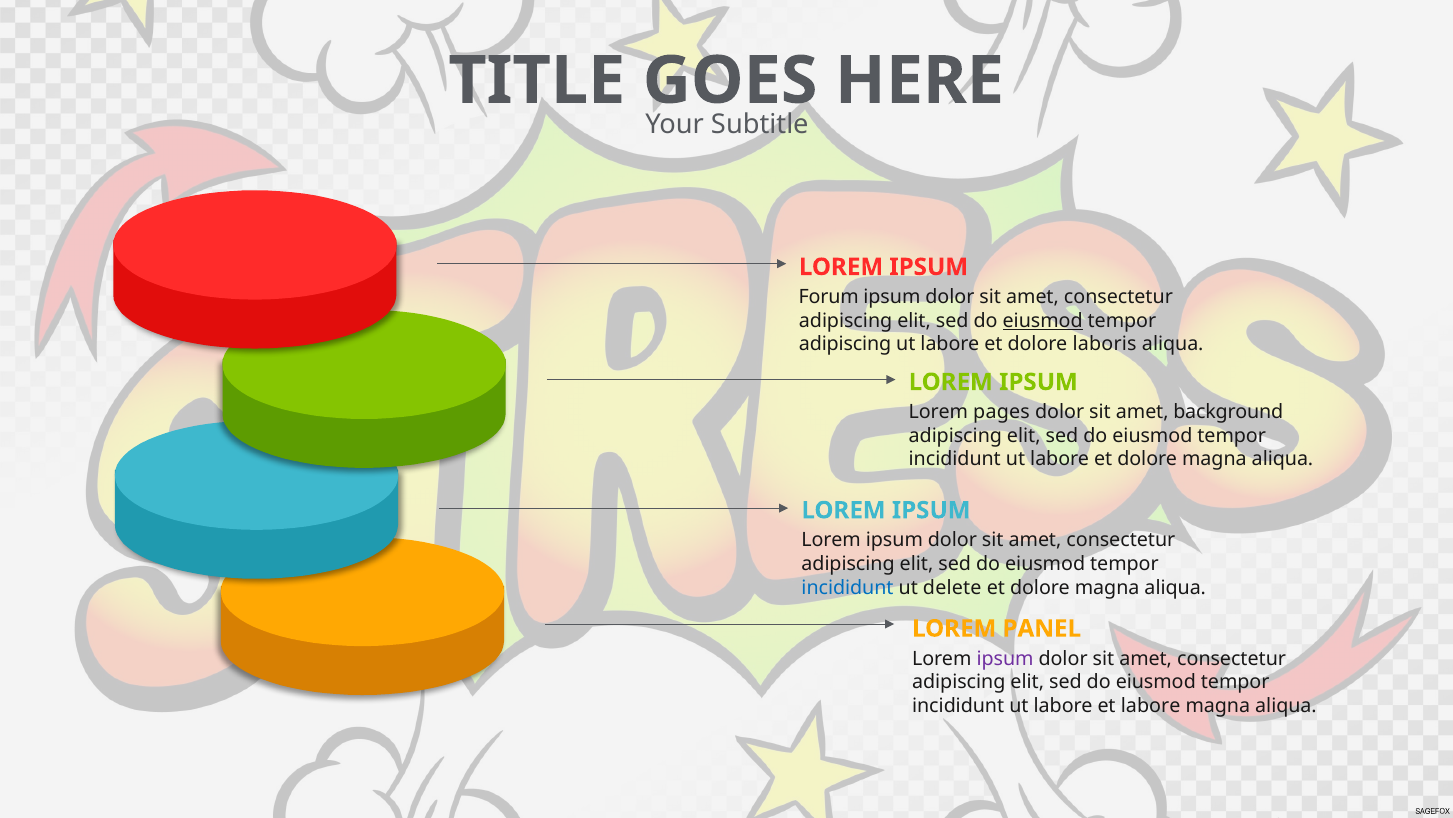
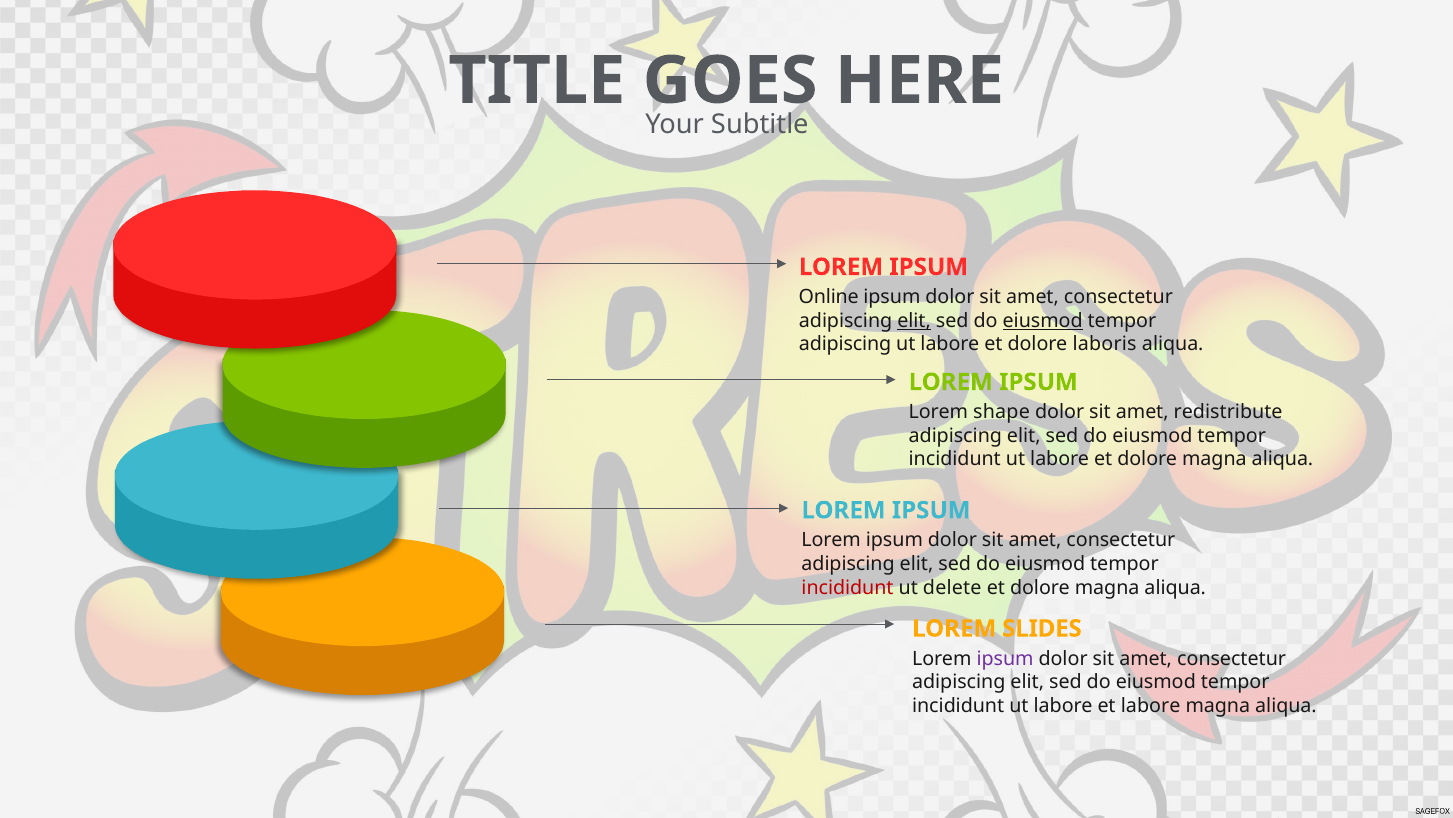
Forum: Forum -> Online (829, 297)
elit underline: none -> present (914, 320)
pages: pages -> shape (1002, 412)
background: background -> redistribute (1228, 412)
incididunt colour: blue -> red (848, 587)
PANEL: PANEL -> SLIDES (1042, 628)
